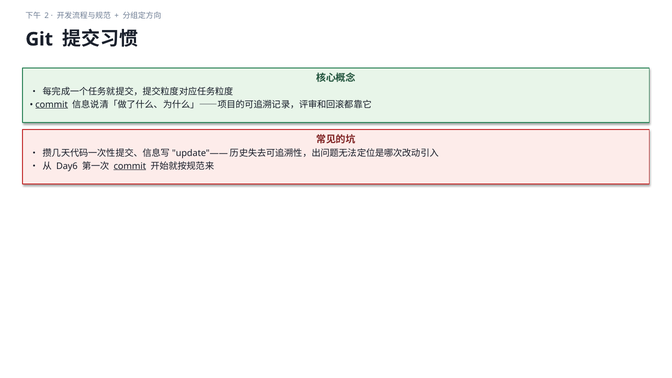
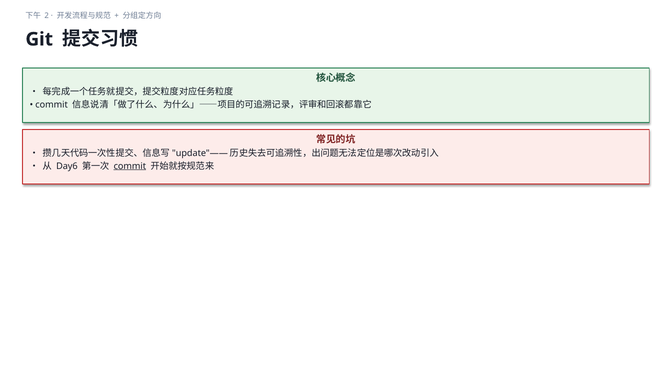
commit underline: present -> none (52, 105)
